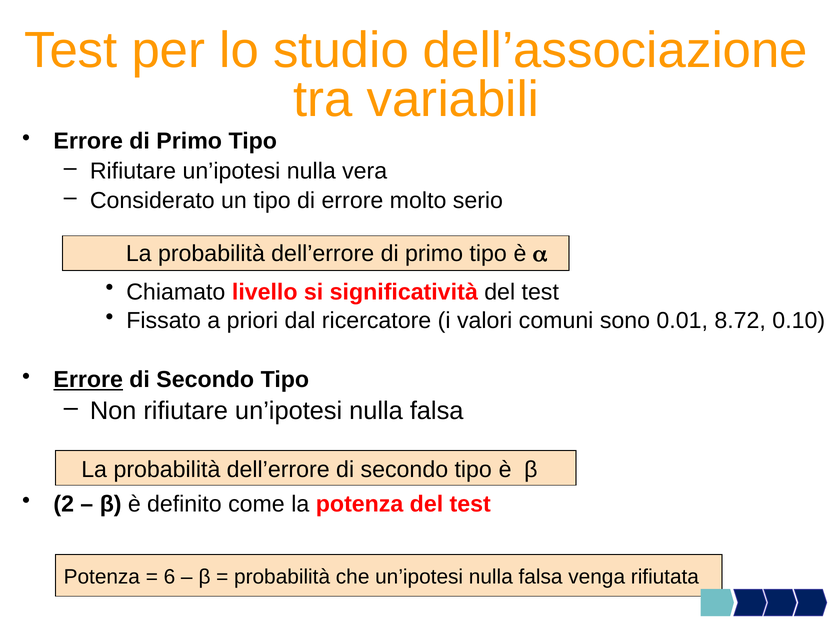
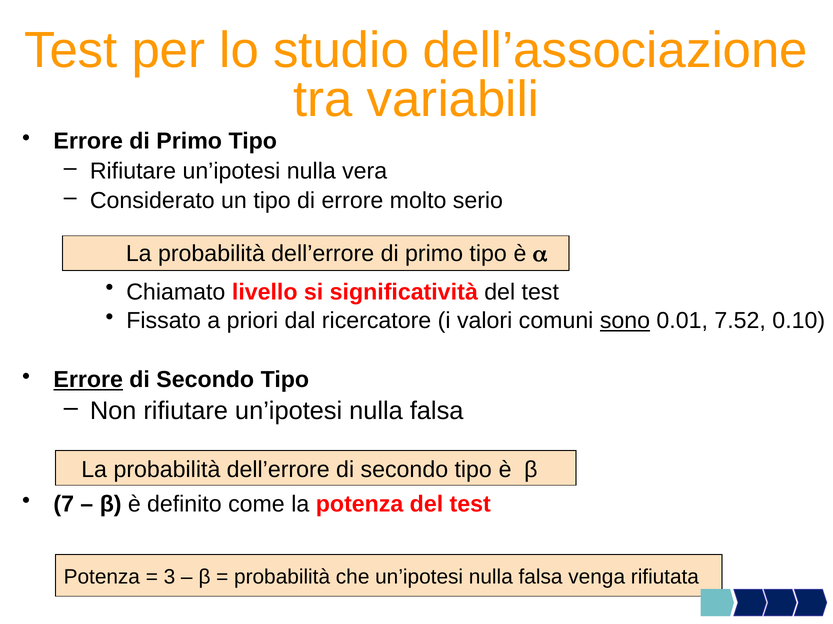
sono underline: none -> present (625, 321)
8.72: 8.72 -> 7.52 (740, 321)
2: 2 -> 7 (64, 505)
6: 6 -> 3 (169, 578)
